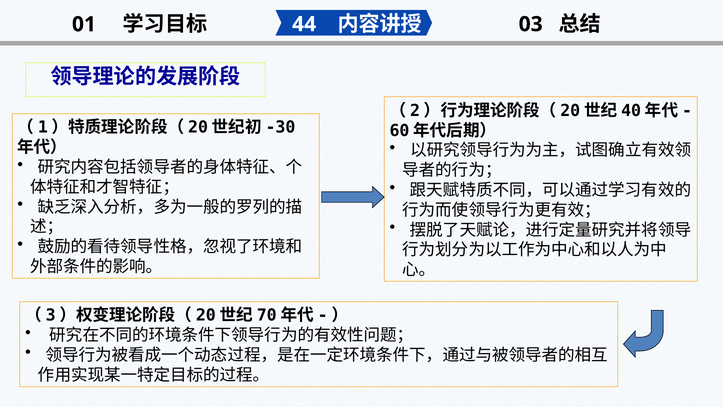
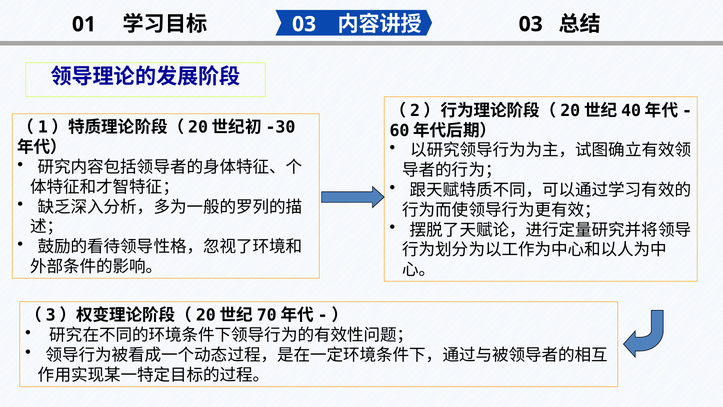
44: 44 -> 03 (304, 24)
